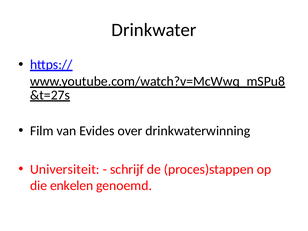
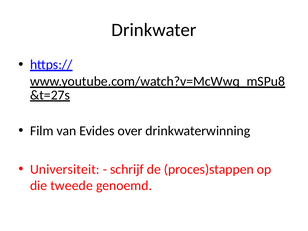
enkelen: enkelen -> tweede (72, 186)
